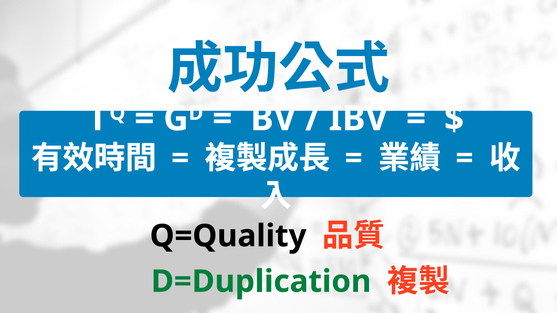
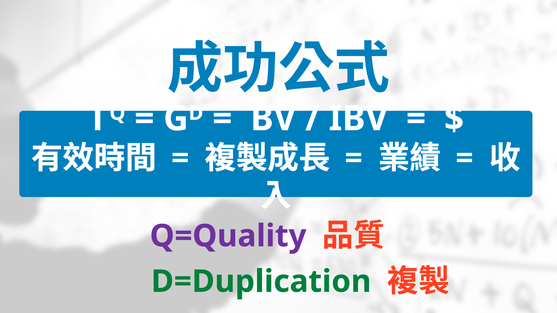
Q=Quality colour: black -> purple (228, 236)
